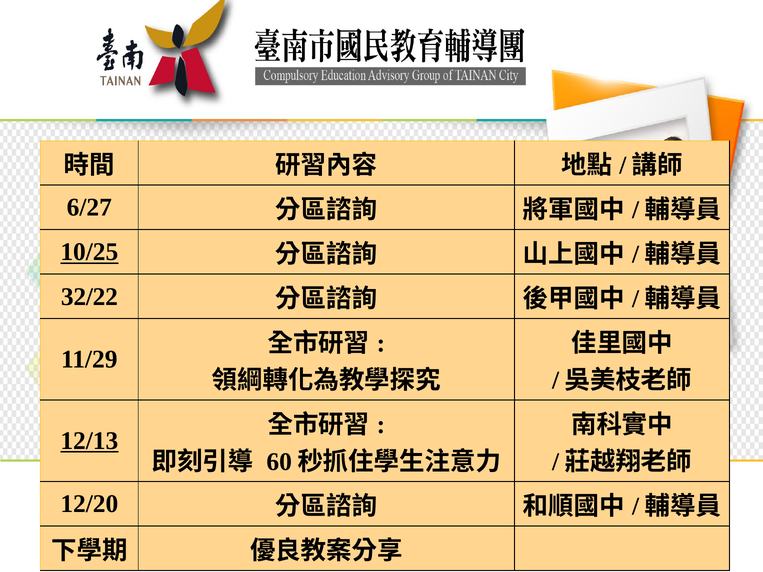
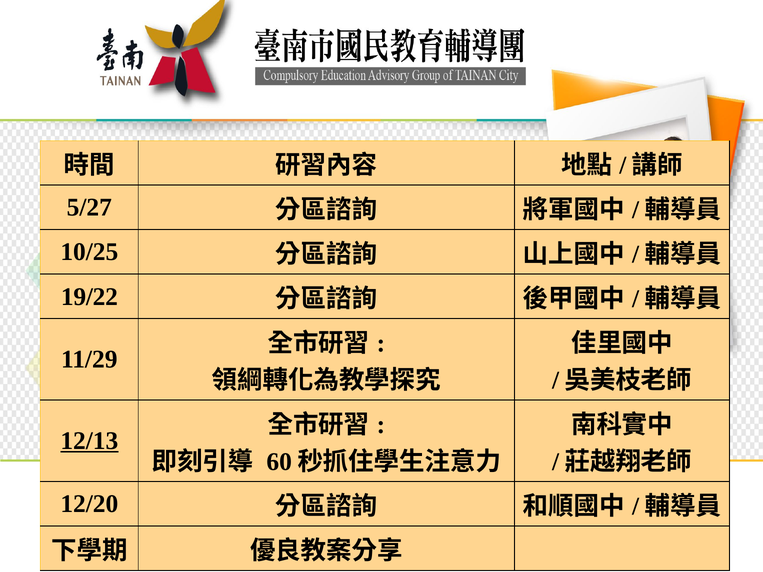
6/27: 6/27 -> 5/27 (89, 208)
10/25 underline: present -> none (89, 252)
32/22: 32/22 -> 19/22 (89, 297)
